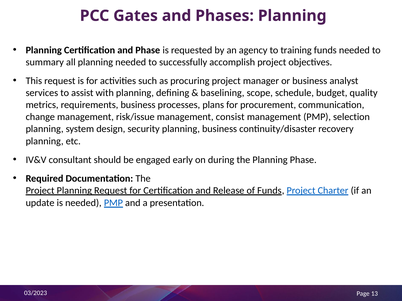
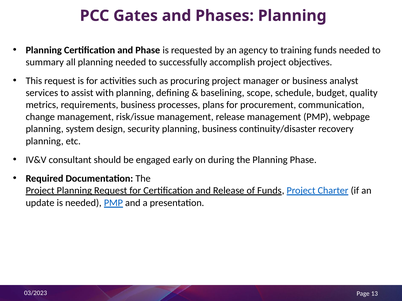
management consist: consist -> release (230, 117)
selection: selection -> webpage (352, 117)
